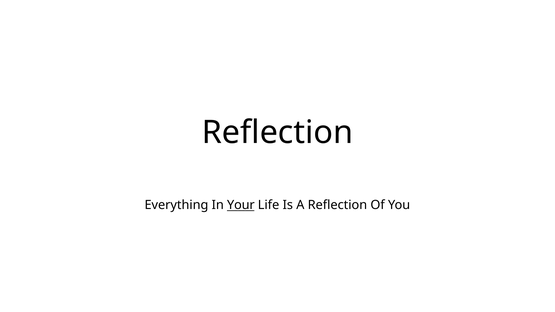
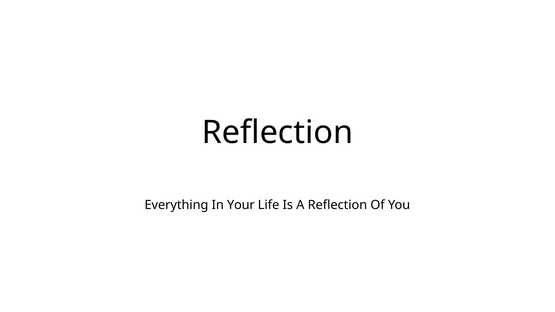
Your underline: present -> none (241, 205)
